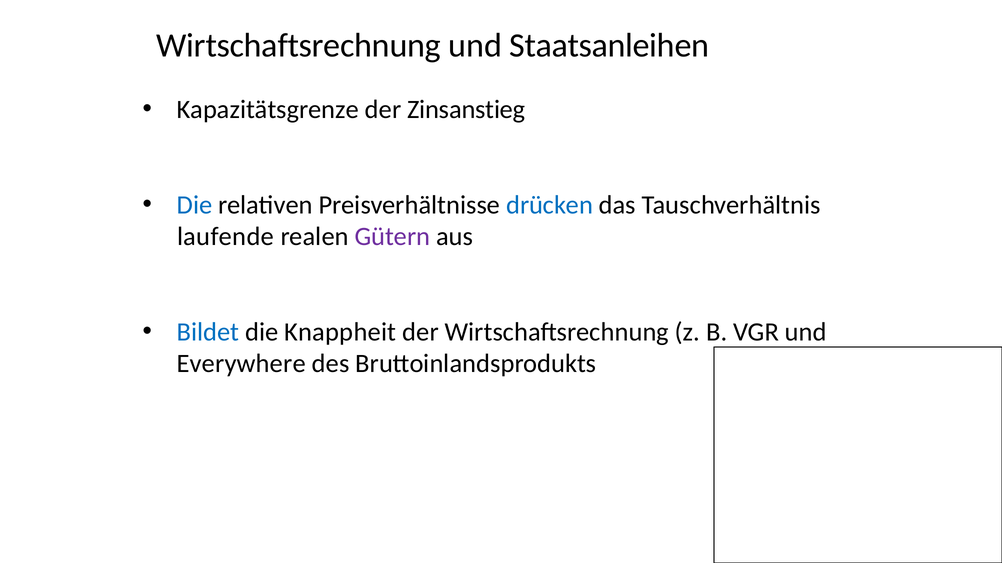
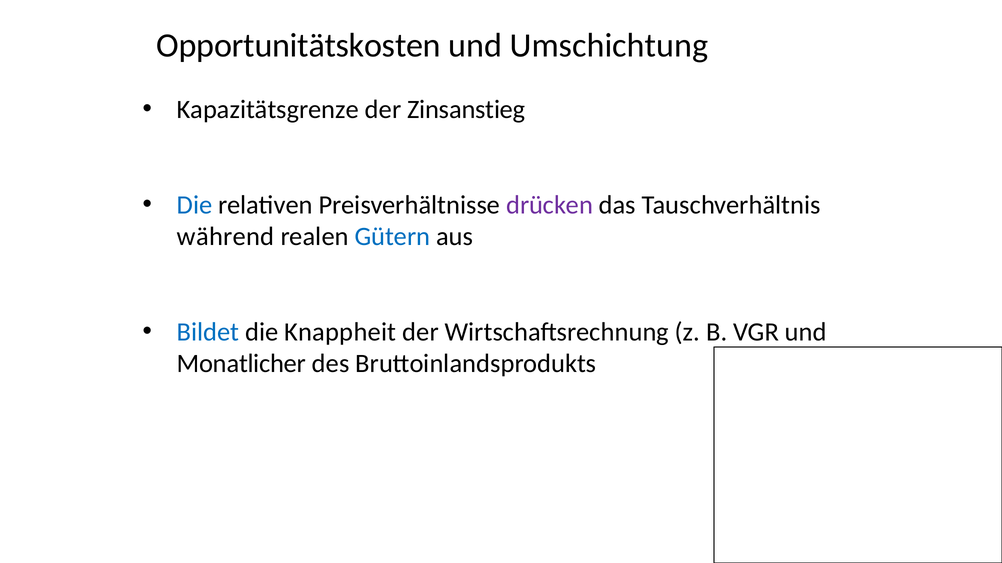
Wirtschaftsrechnung: Wirtschaftsrechnung -> Opportunitätskosten (299, 46)
Staatsanleihen: Staatsanleihen -> Umschichtung (609, 46)
drücken colour: blue -> purple (550, 205)
laufende: laufende -> während (226, 237)
Gütern colour: purple -> blue (392, 237)
Everywhere: Everywhere -> Monatlicher (241, 364)
